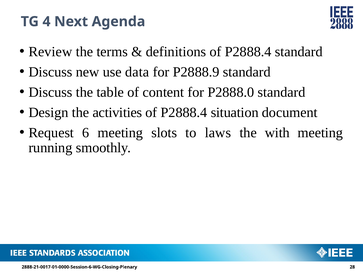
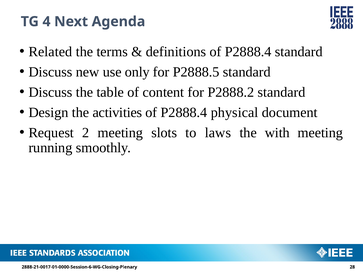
Review: Review -> Related (50, 52)
data: data -> only (137, 72)
P2888.9: P2888.9 -> P2888.5 (196, 72)
P2888.0: P2888.0 -> P2888.2 (231, 92)
situation: situation -> physical (235, 112)
6: 6 -> 2 (86, 133)
